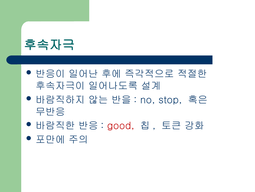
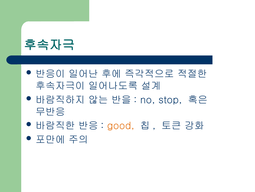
good colour: red -> orange (121, 125)
